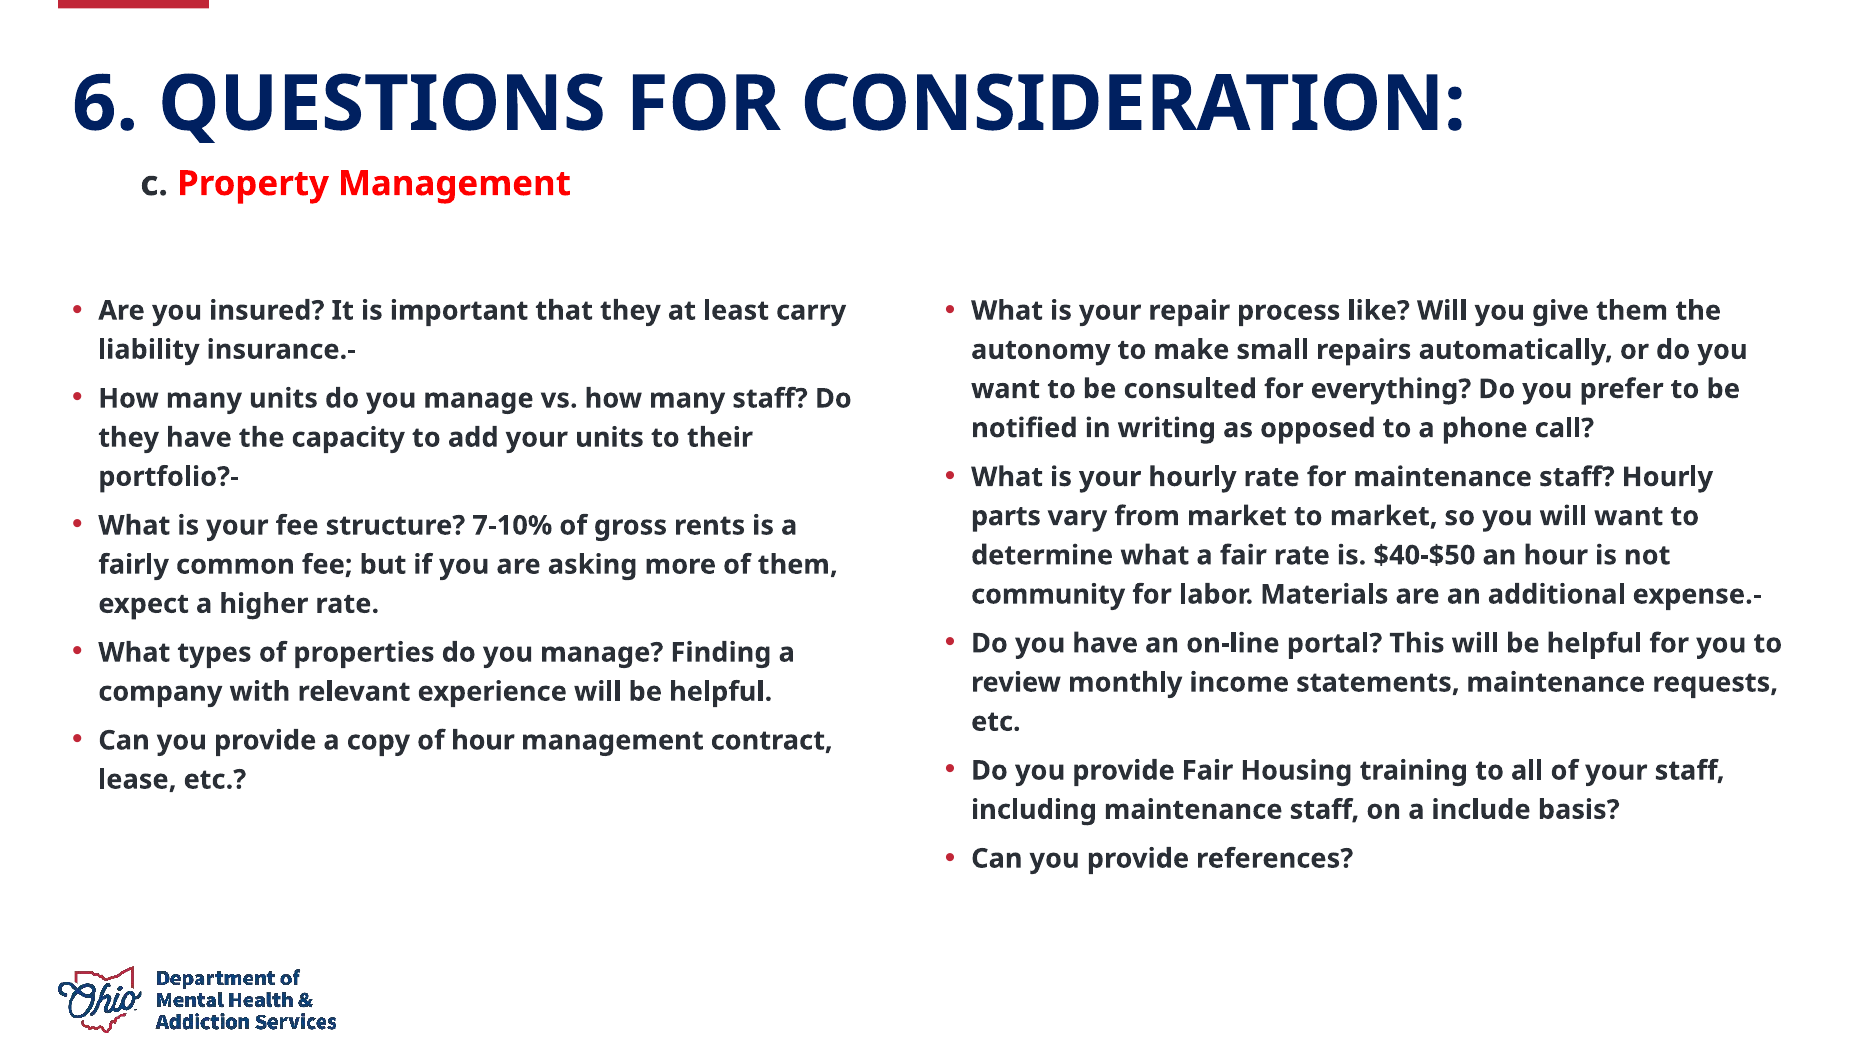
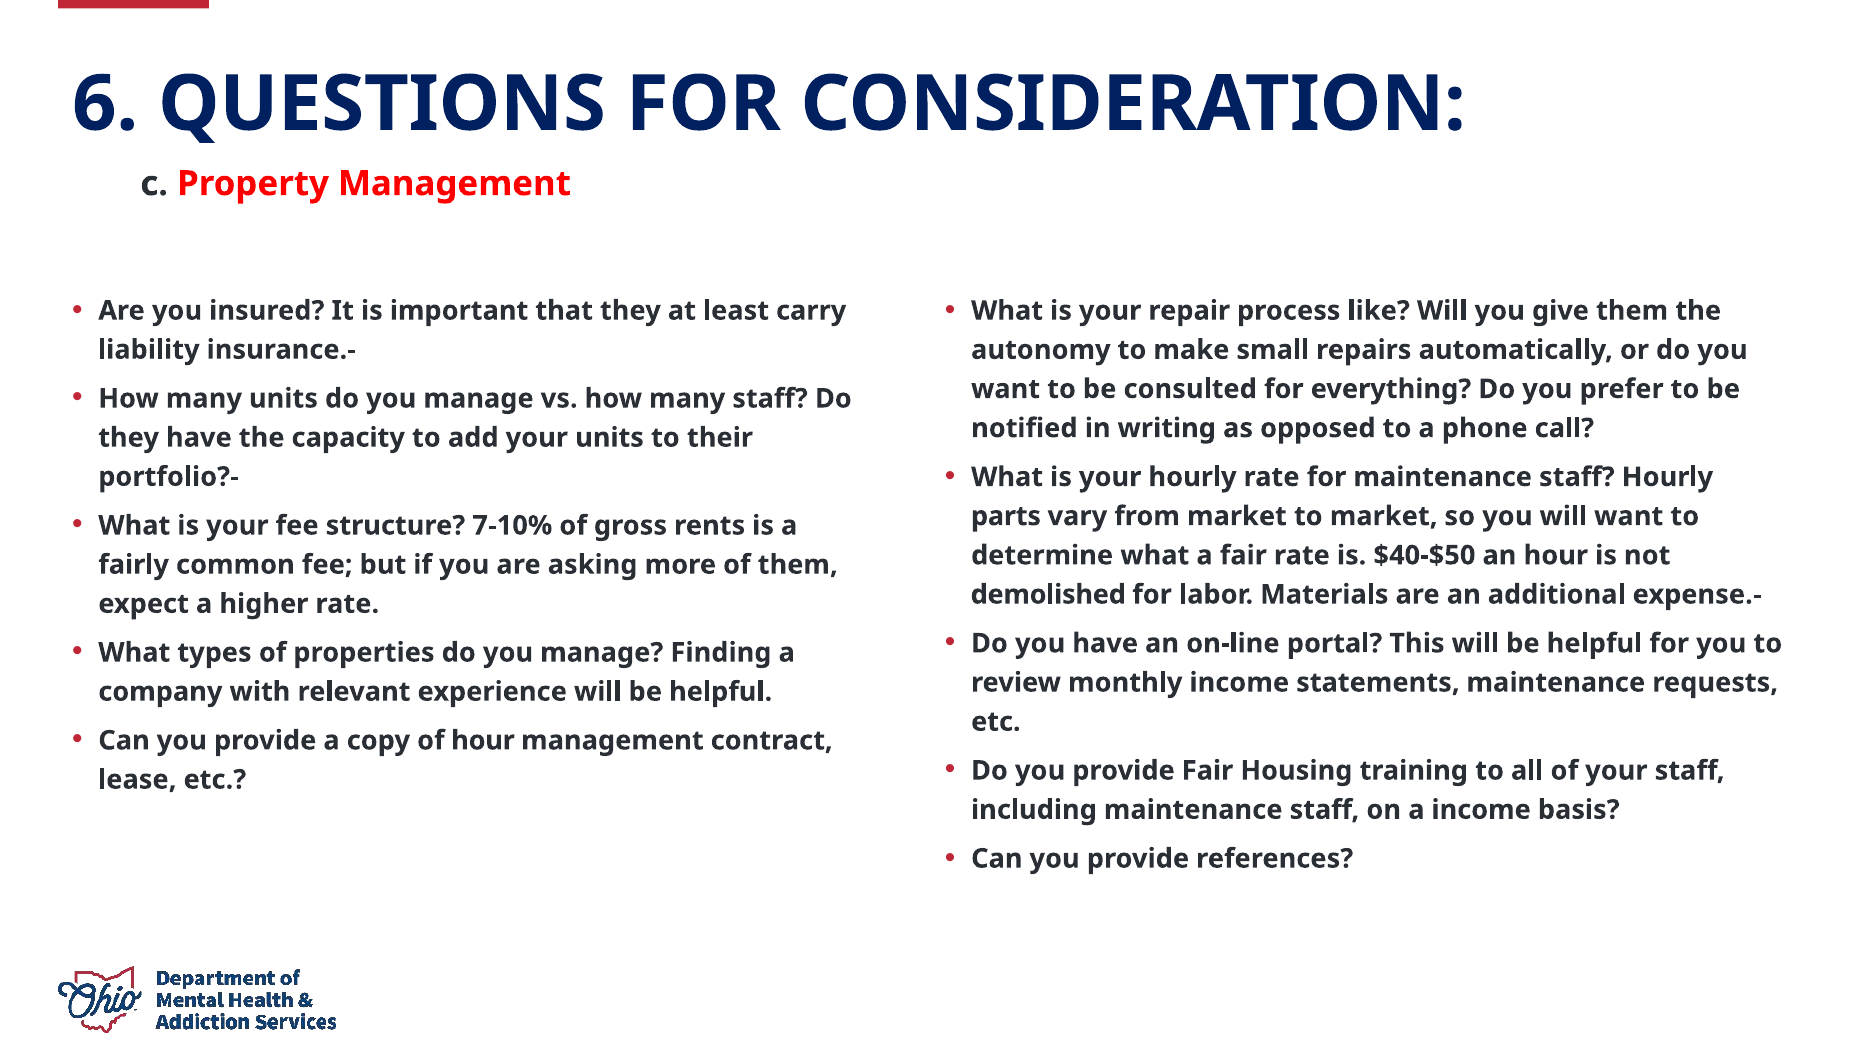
community: community -> demolished (1048, 594)
a include: include -> income (1481, 809)
